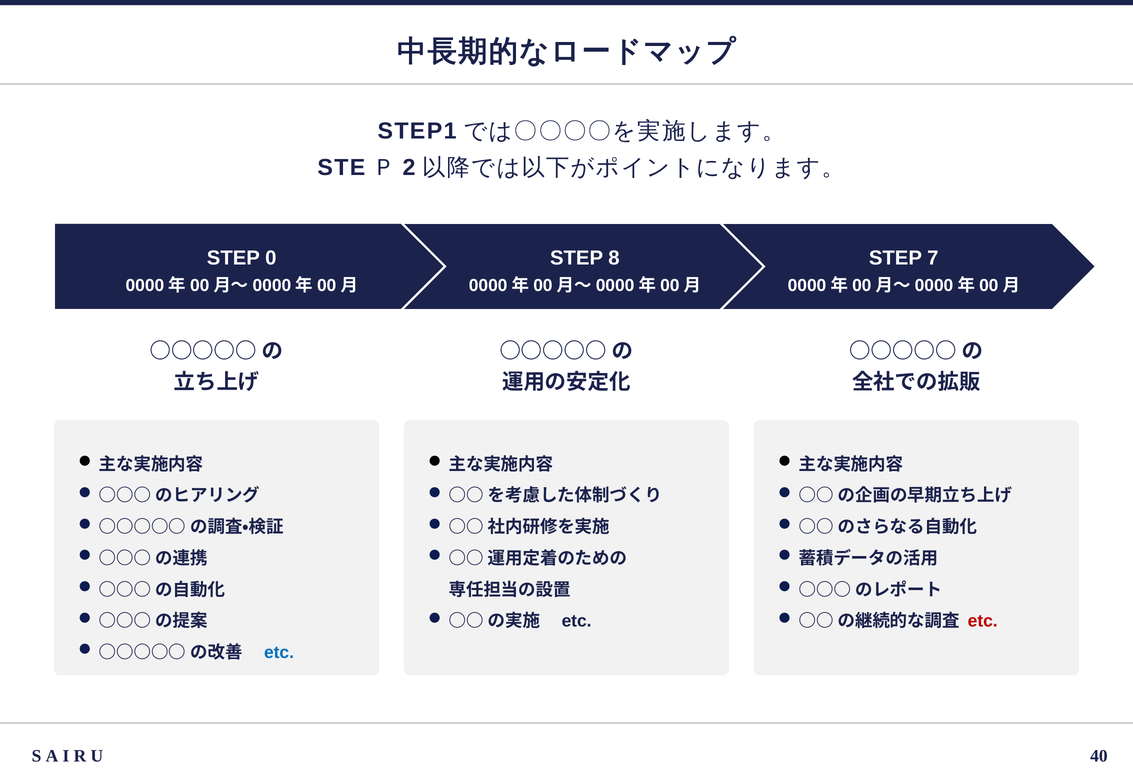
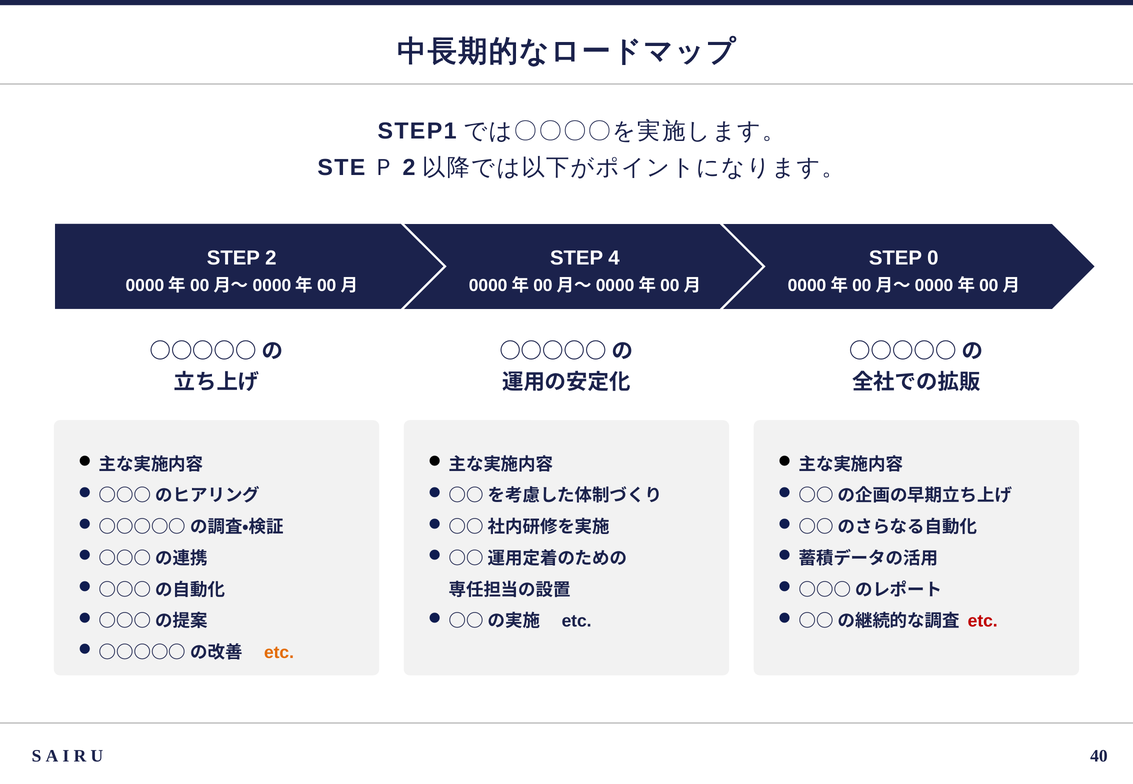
STEP 0: 0 -> 2 (271, 258)
8: 8 -> 4 (614, 258)
7: 7 -> 0 (933, 258)
etc colour: blue -> orange (279, 653)
